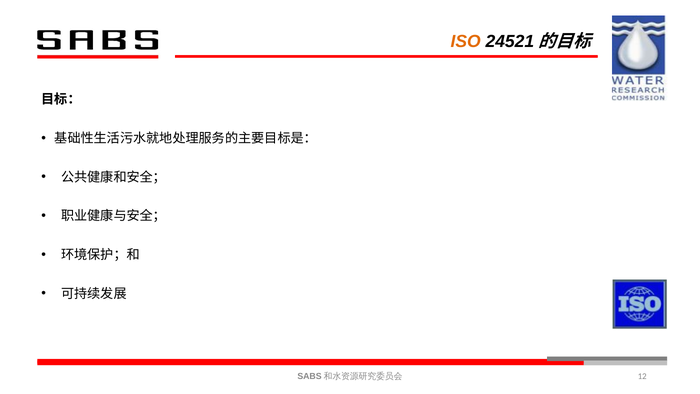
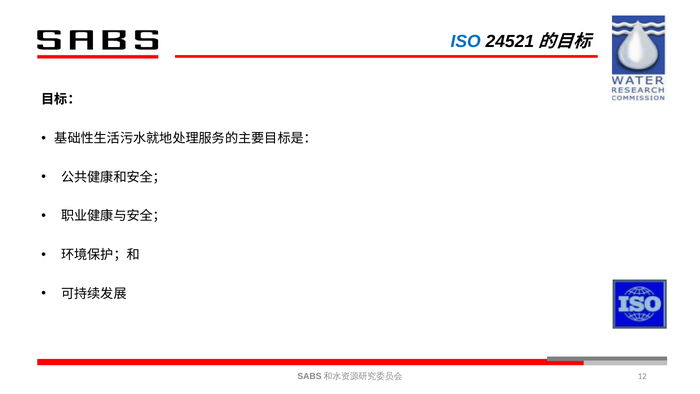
ISO colour: orange -> blue (466, 41)
